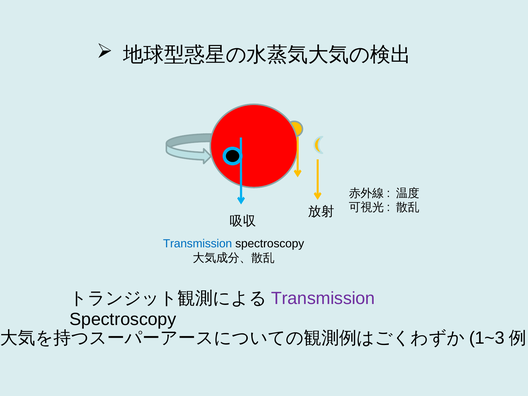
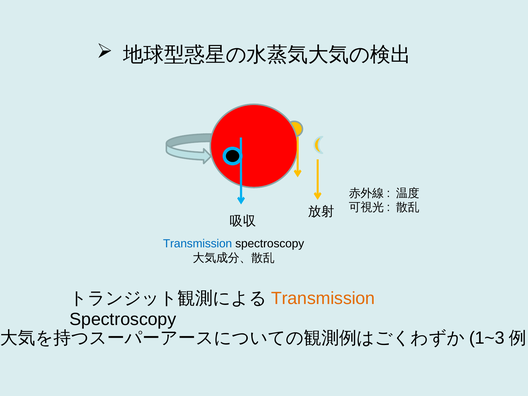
Transmission colour: purple -> orange (323, 298)
